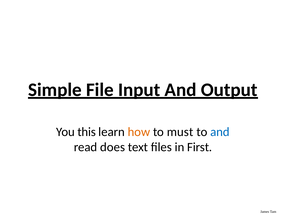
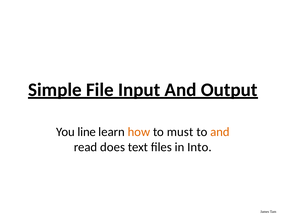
this: this -> line (87, 132)
and colour: blue -> orange (220, 132)
First: First -> Into (200, 147)
